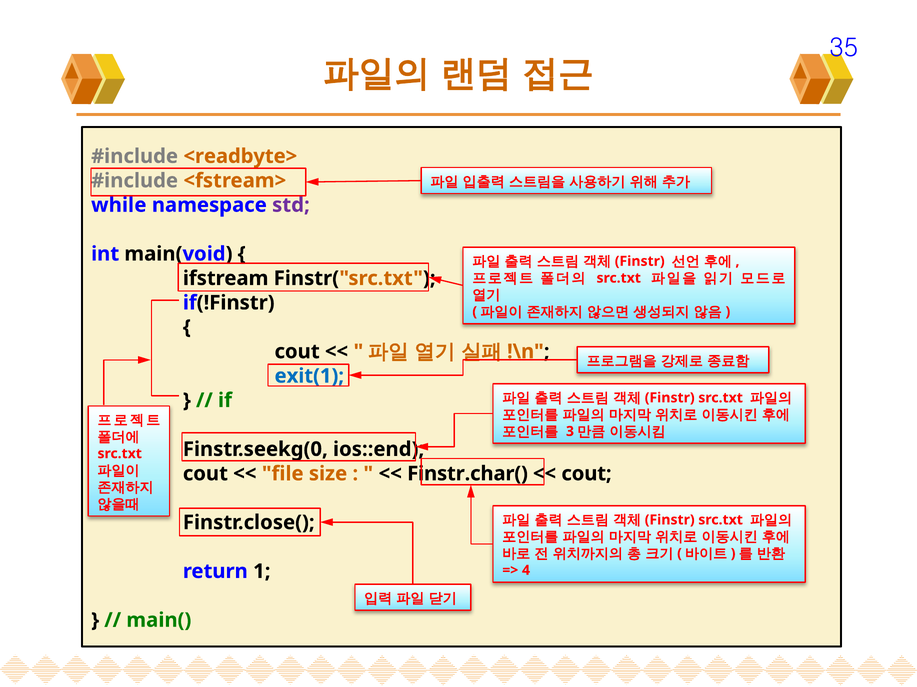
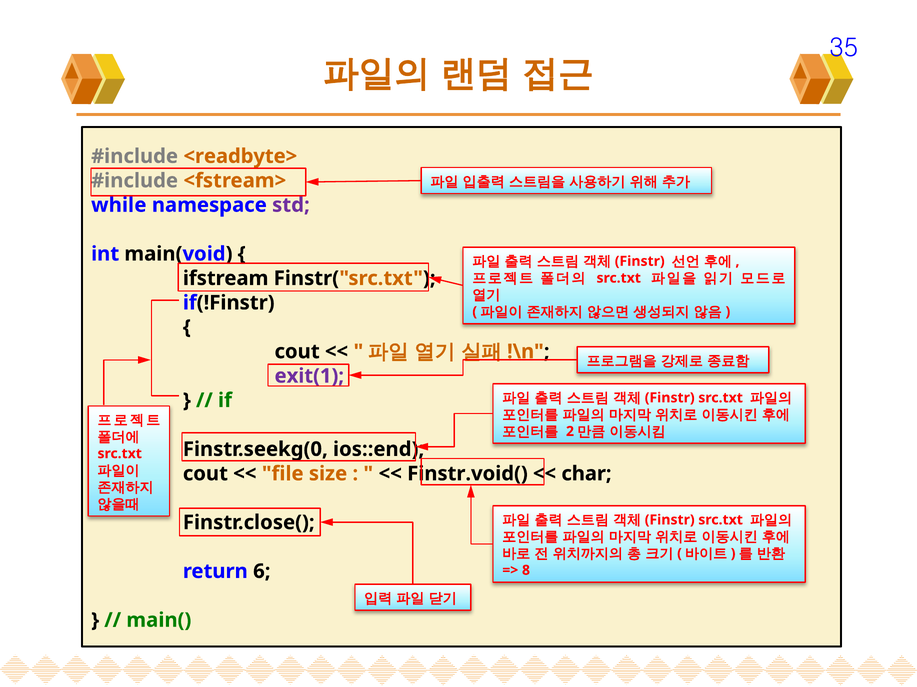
exit(1 colour: blue -> purple (309, 376)
3: 3 -> 2 (570, 432)
Finstr.char(: Finstr.char( -> Finstr.void( (467, 474)
cout: cout -> char (586, 474)
1: 1 -> 6 (262, 572)
4: 4 -> 8 (526, 571)
